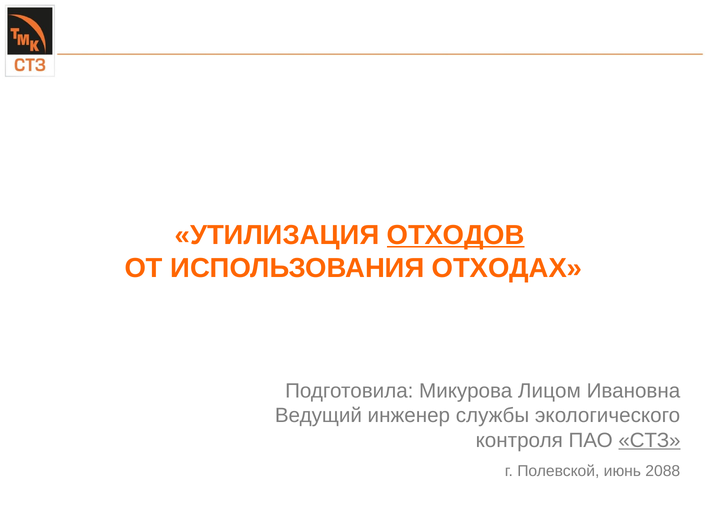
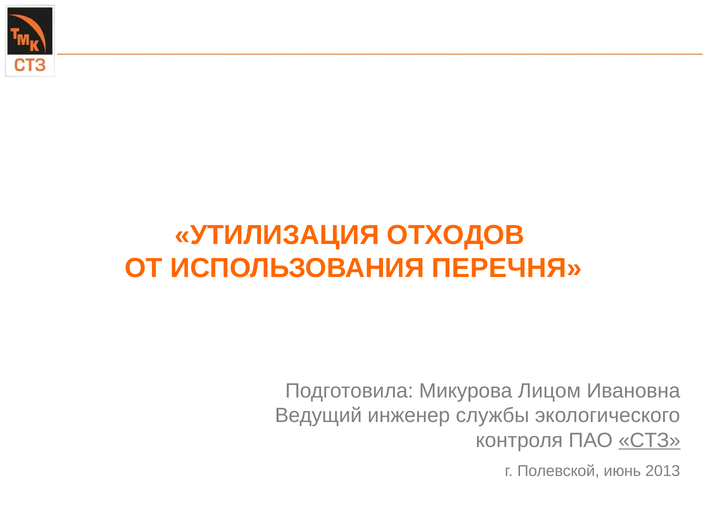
ОТХОДОВ underline: present -> none (456, 235)
ОТХОДАХ: ОТХОДАХ -> ПЕРЕЧНЯ (507, 268)
2088: 2088 -> 2013 (663, 471)
